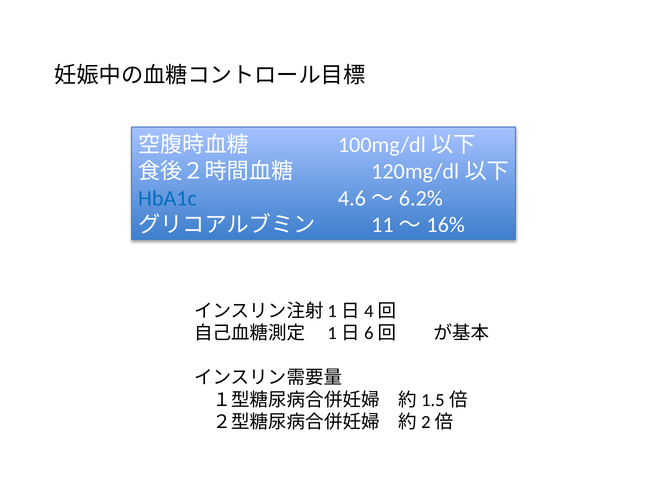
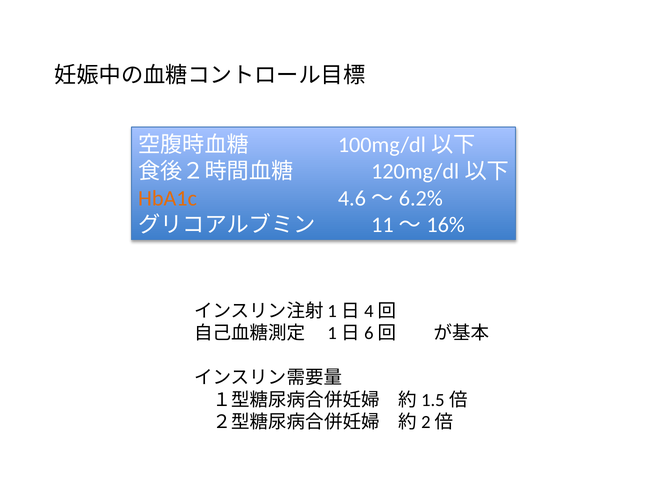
HbA1c colour: blue -> orange (168, 198)
